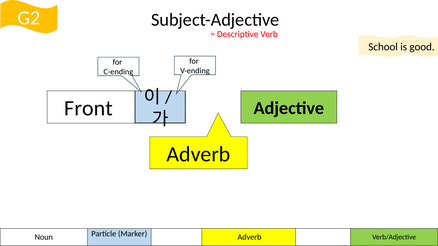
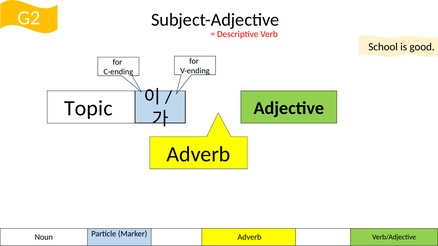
Front: Front -> Topic (88, 109)
